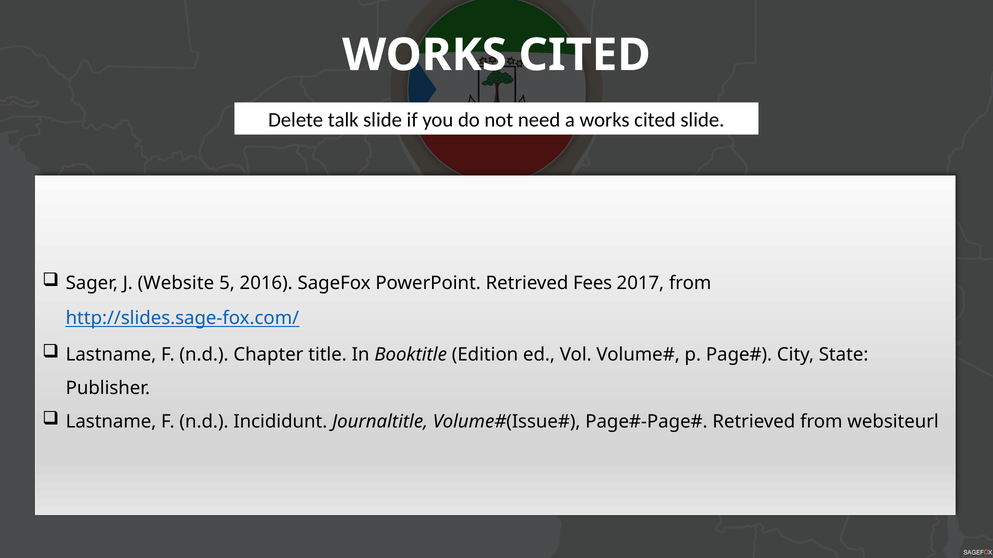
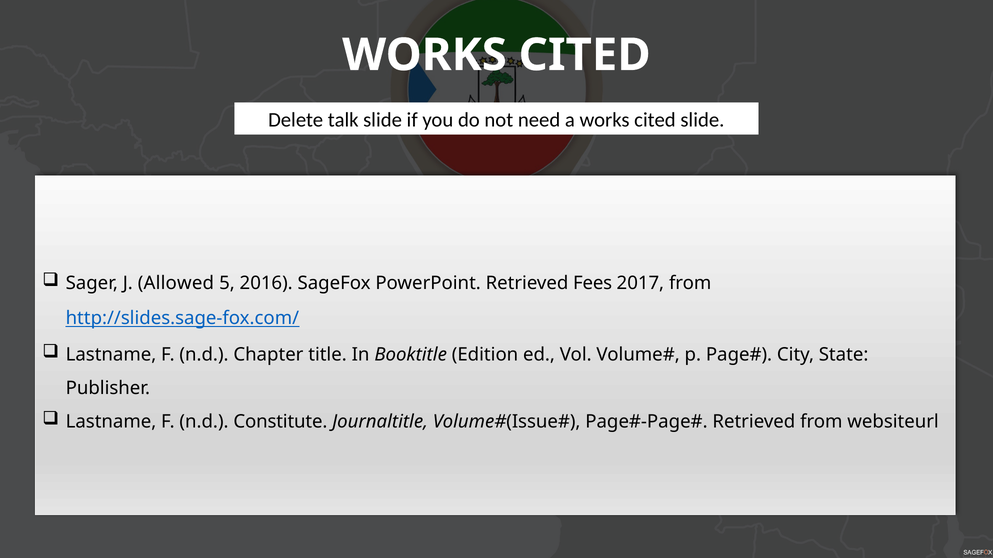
Website: Website -> Allowed (176, 283)
Incididunt: Incididunt -> Constitute (280, 422)
